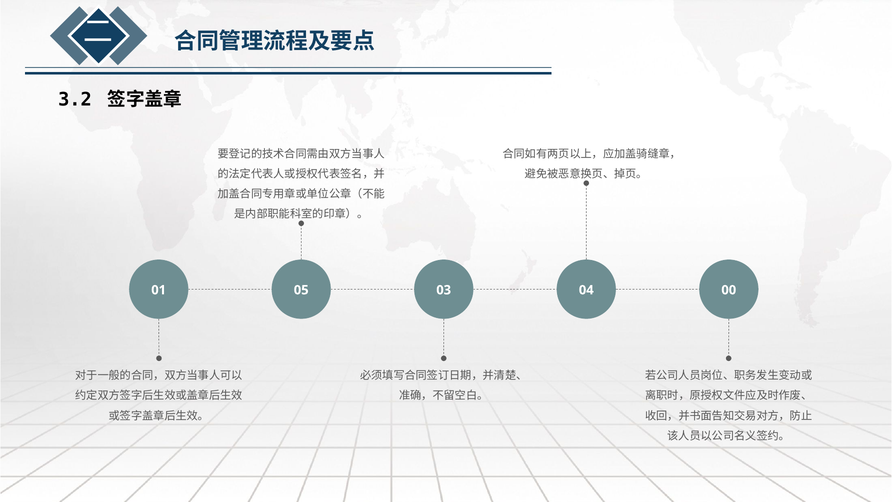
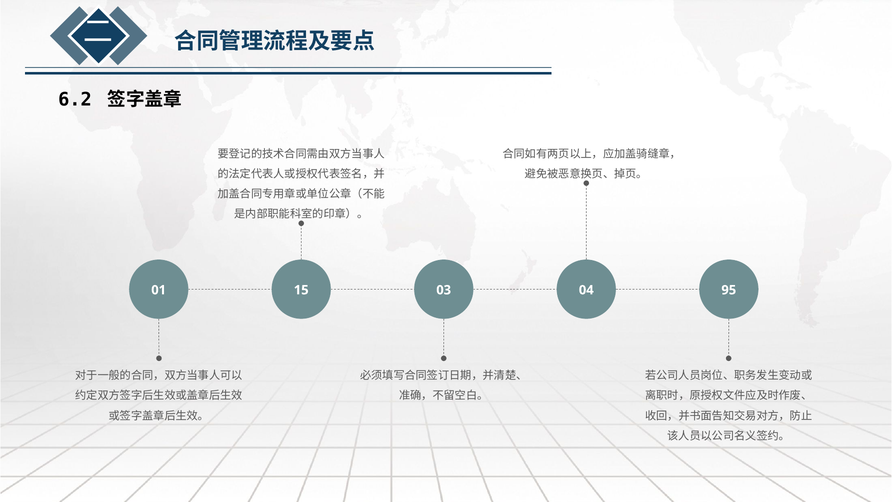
3.2: 3.2 -> 6.2 (75, 100)
05: 05 -> 15 (301, 290)
00: 00 -> 95 (729, 290)
